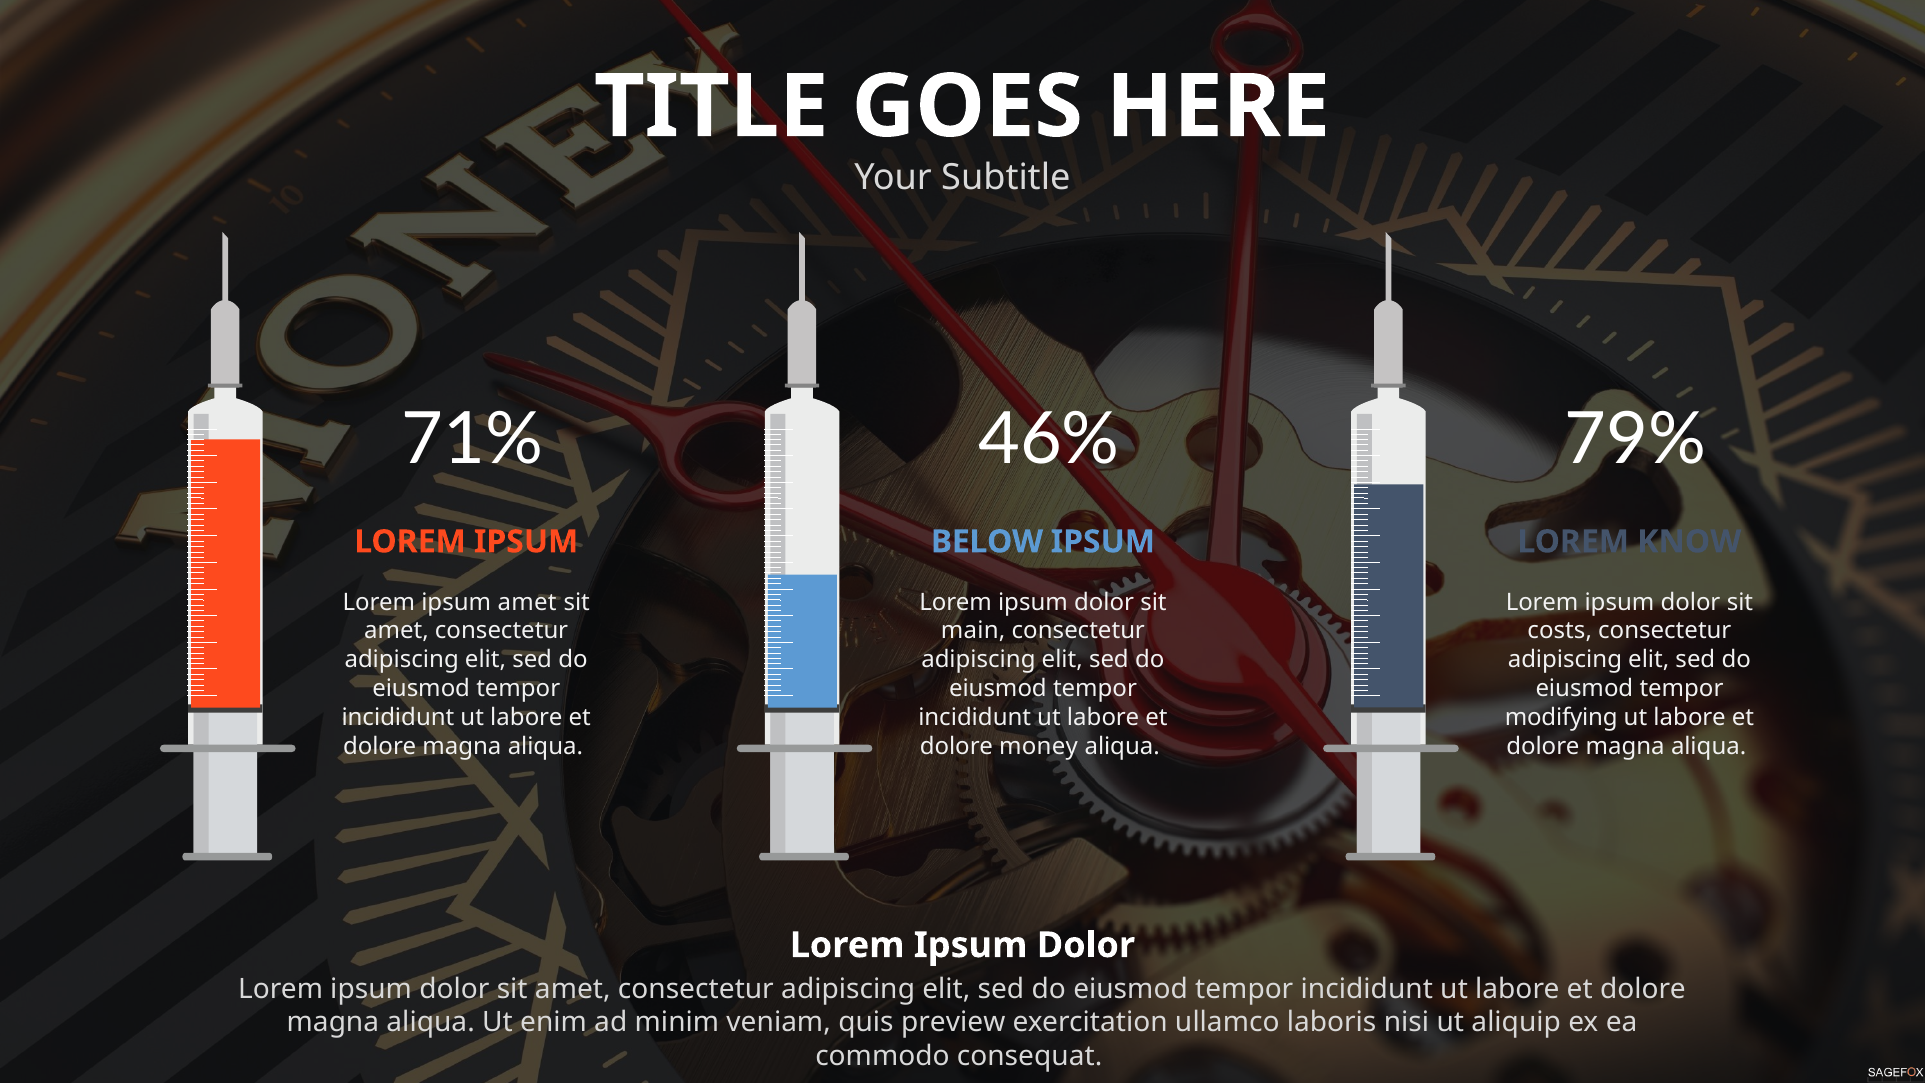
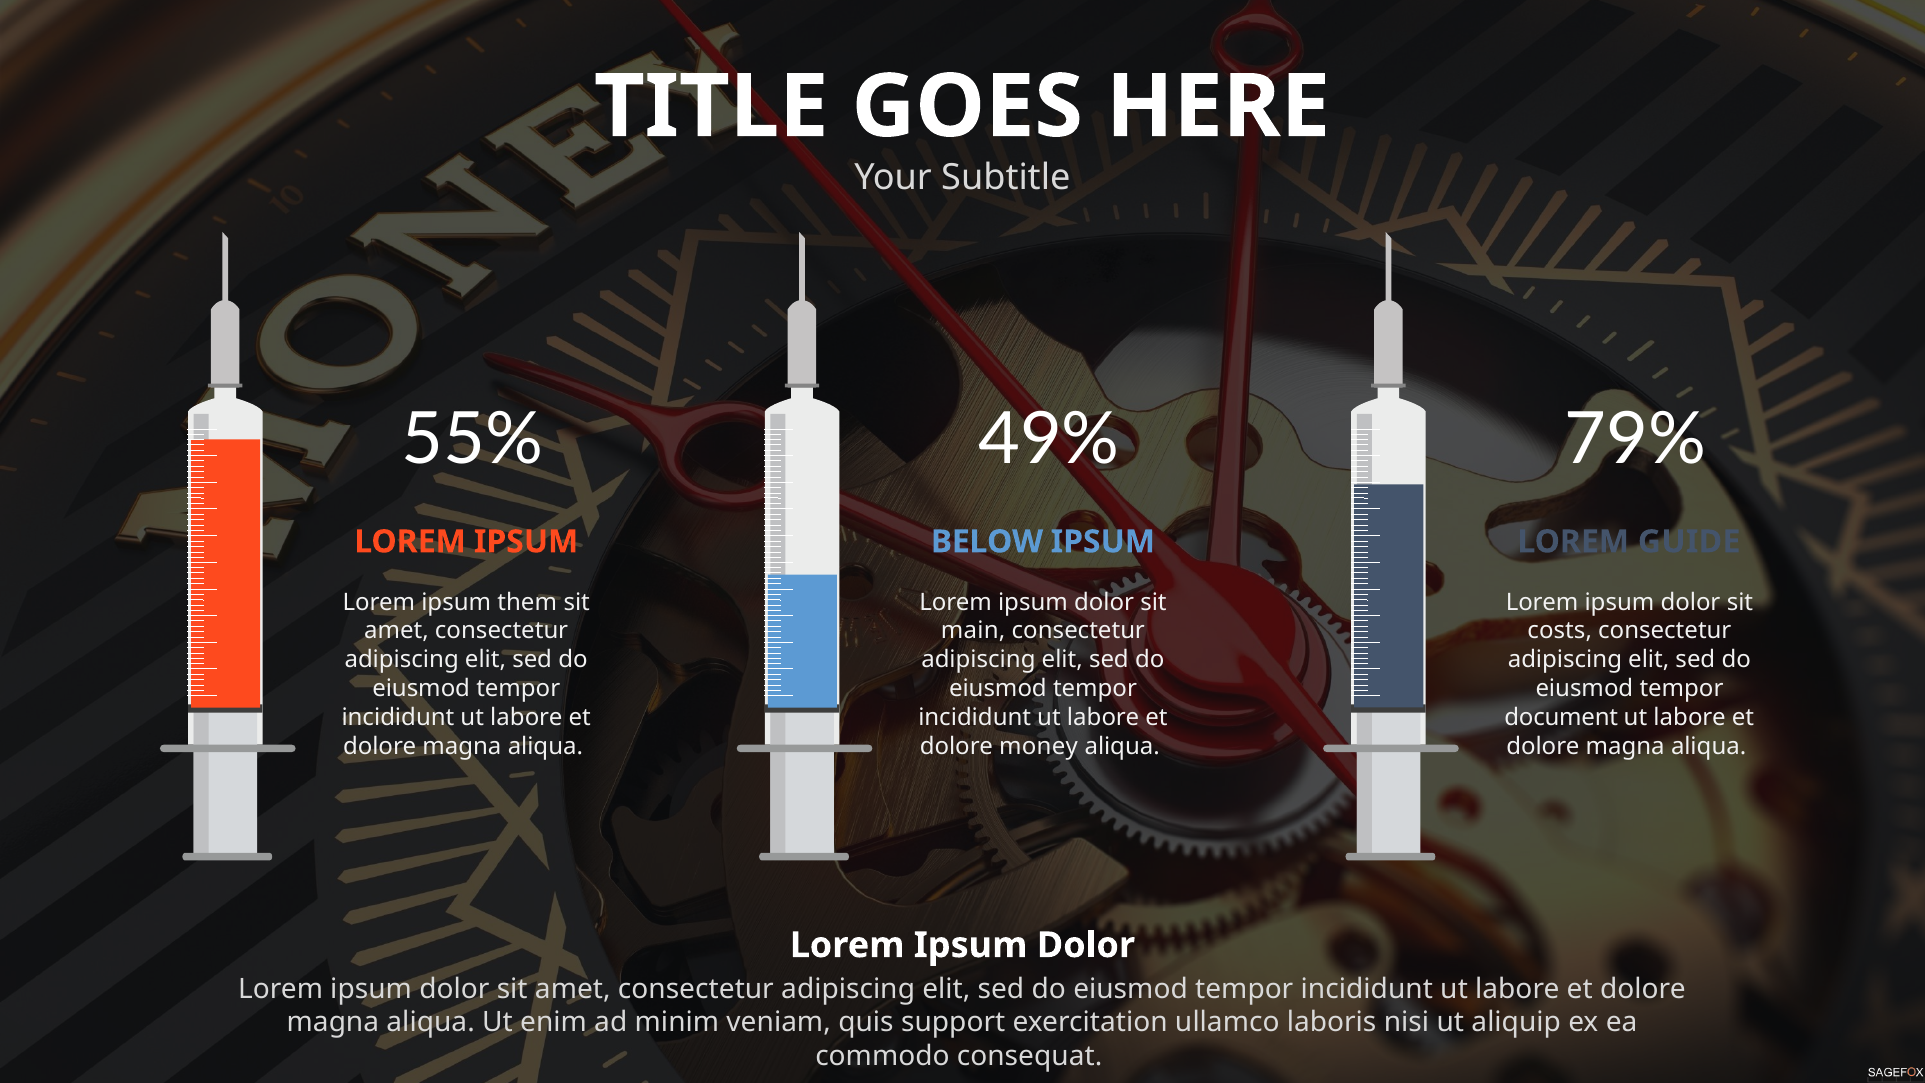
71%: 71% -> 55% (472, 440)
46%: 46% -> 49% (1049, 440)
KNOW: KNOW -> GUIDE (1689, 542)
ipsum amet: amet -> them (527, 602)
modifying: modifying -> document (1561, 718)
preview: preview -> support (953, 1022)
